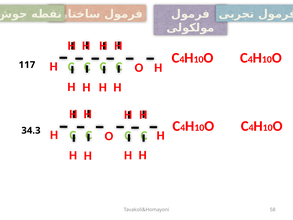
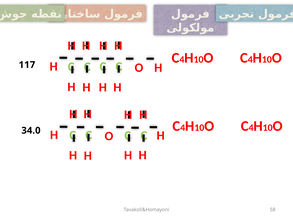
34.3: 34.3 -> 34.0 (31, 130)
